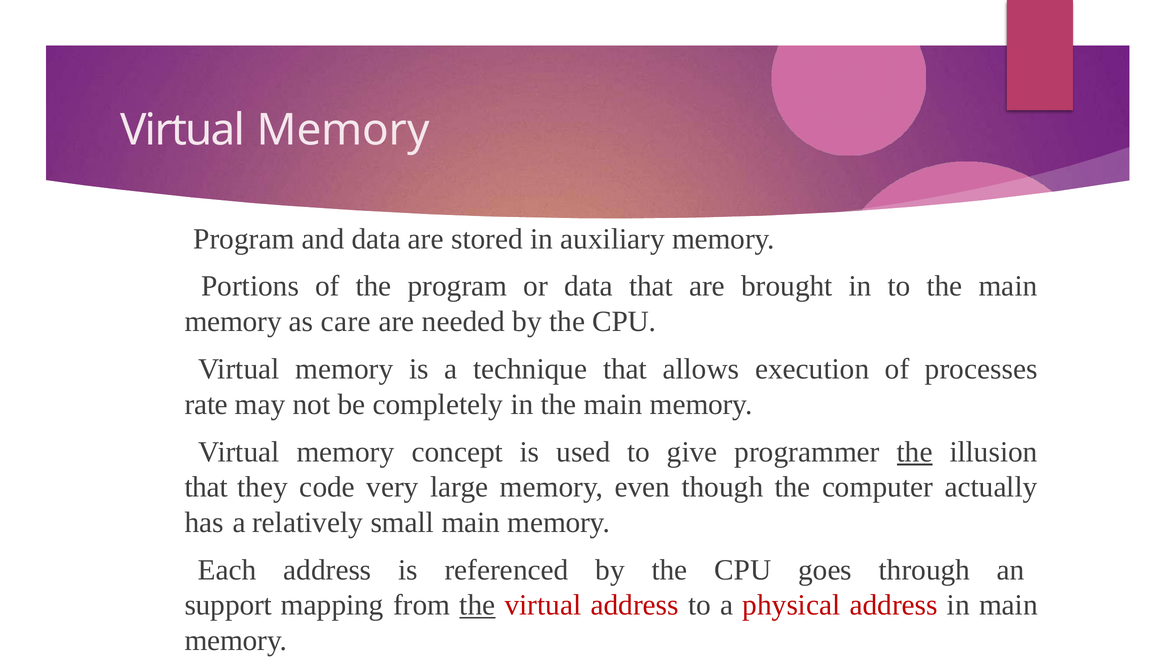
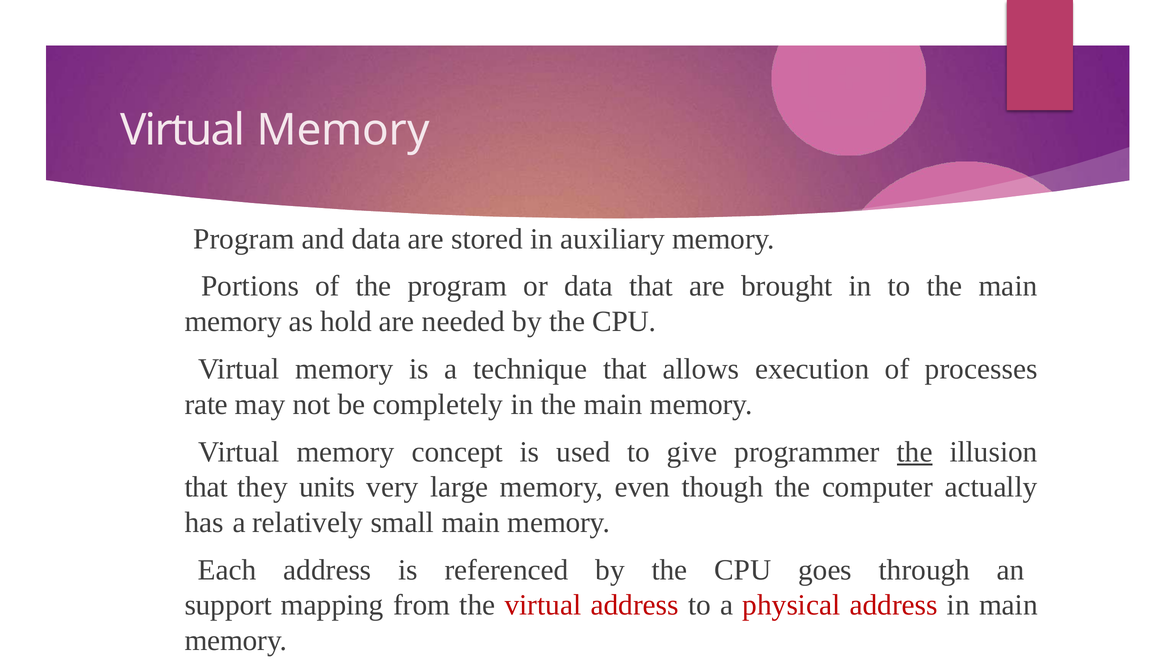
care: care -> hold (346, 322)
code: code -> units (327, 488)
the underline: present -> none (477, 606)
